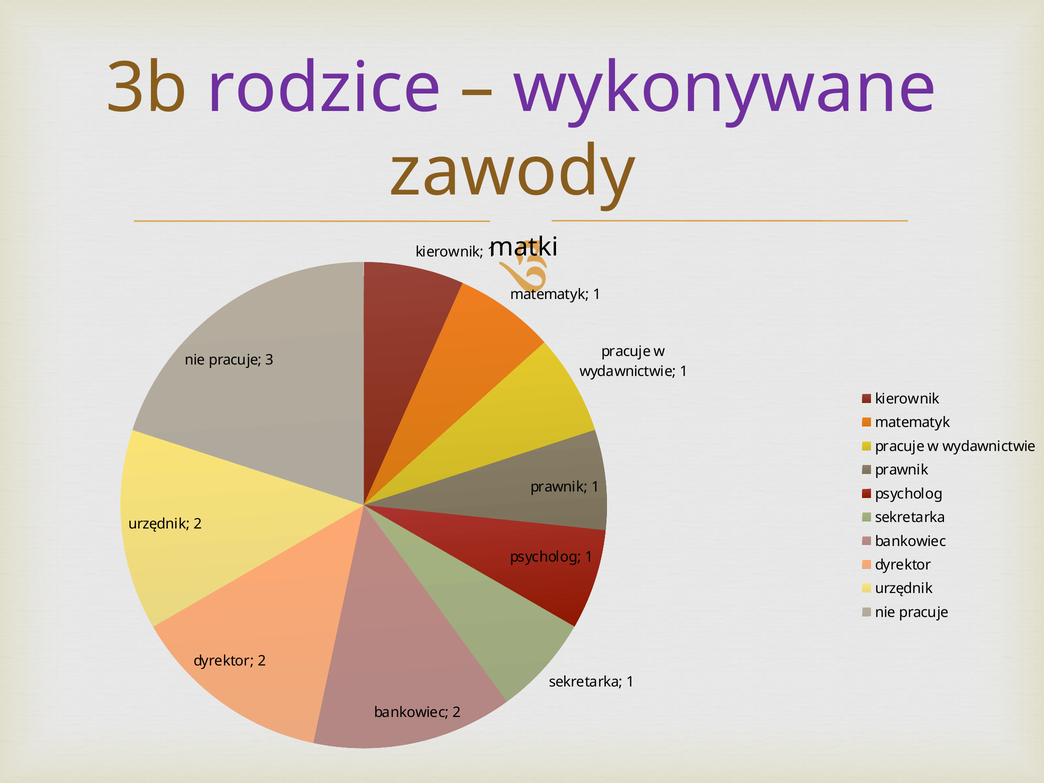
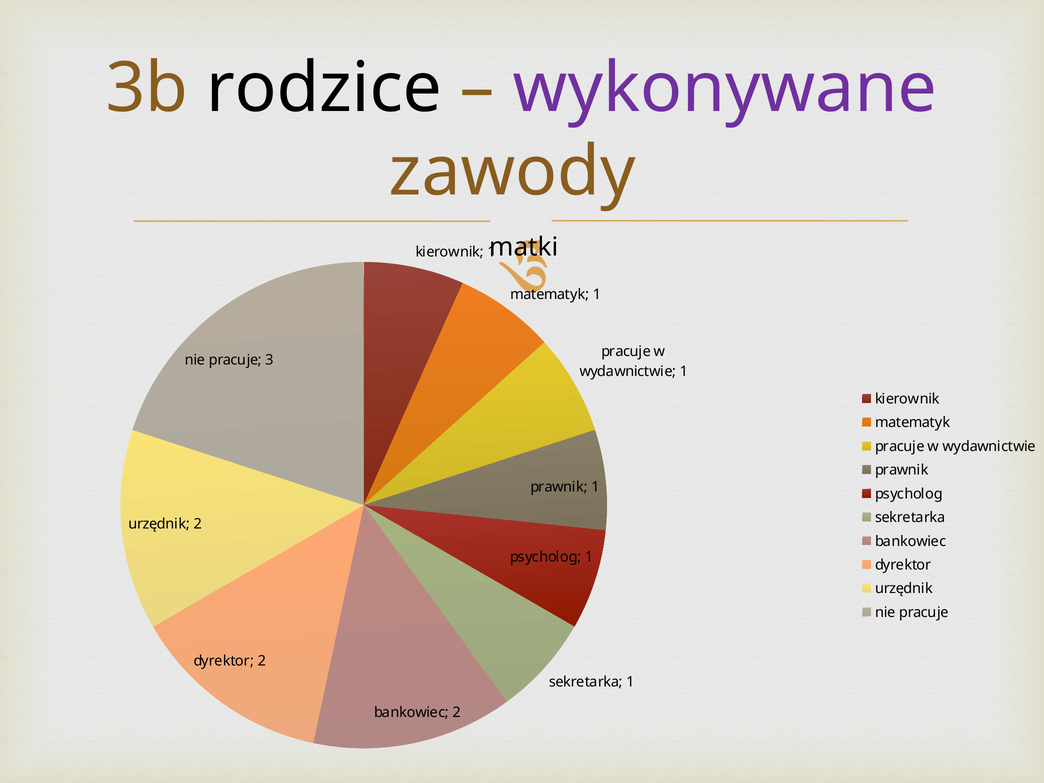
rodzice colour: purple -> black (324, 88)
